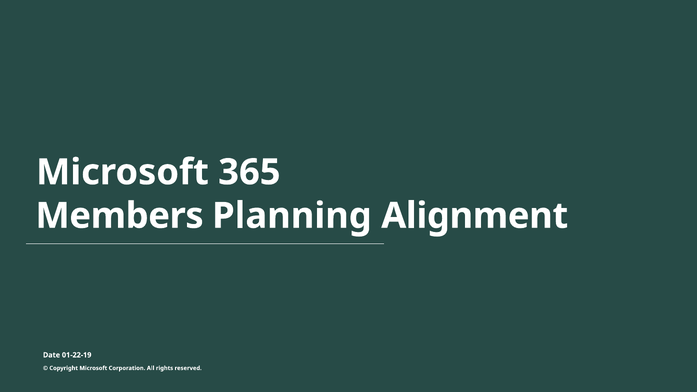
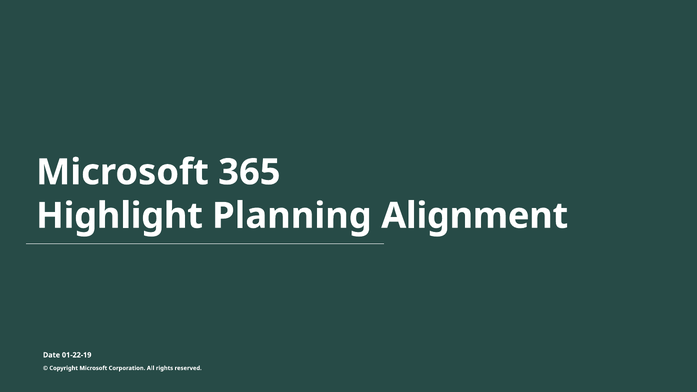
Members: Members -> Highlight (120, 216)
